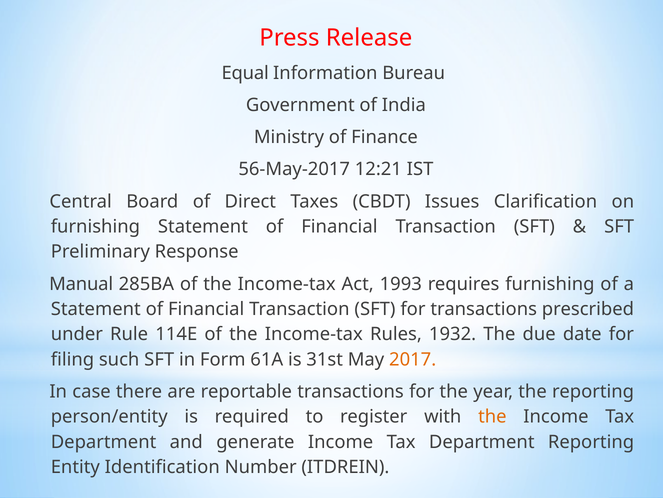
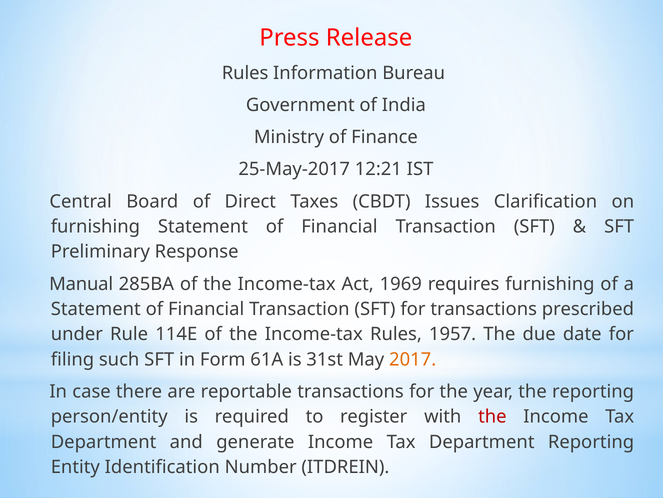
Equal: Equal -> Rules (245, 73)
56-May-2017: 56-May-2017 -> 25-May-2017 (294, 169)
1993: 1993 -> 1969 (401, 283)
1932: 1932 -> 1957 (453, 334)
the colour: orange -> red (492, 416)
